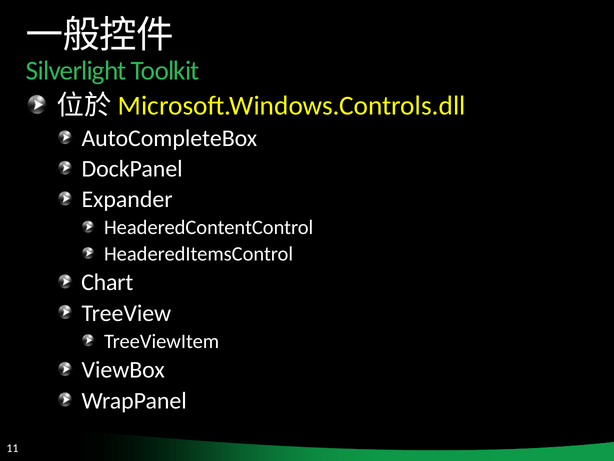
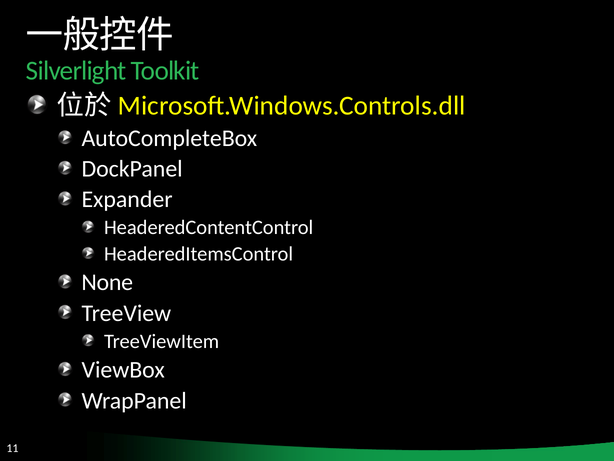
Chart: Chart -> None (107, 282)
